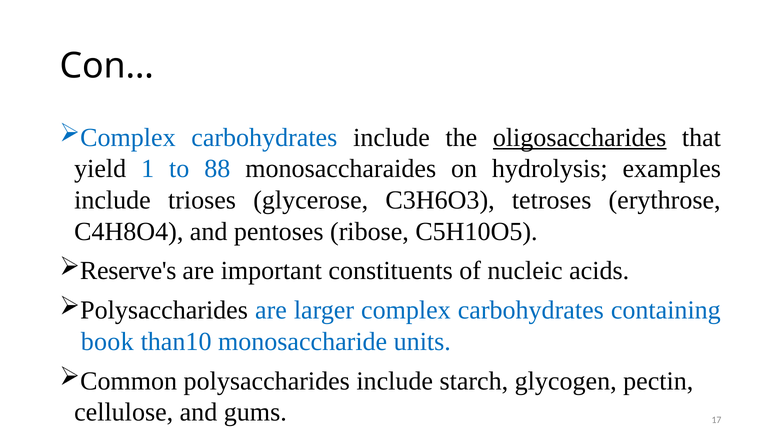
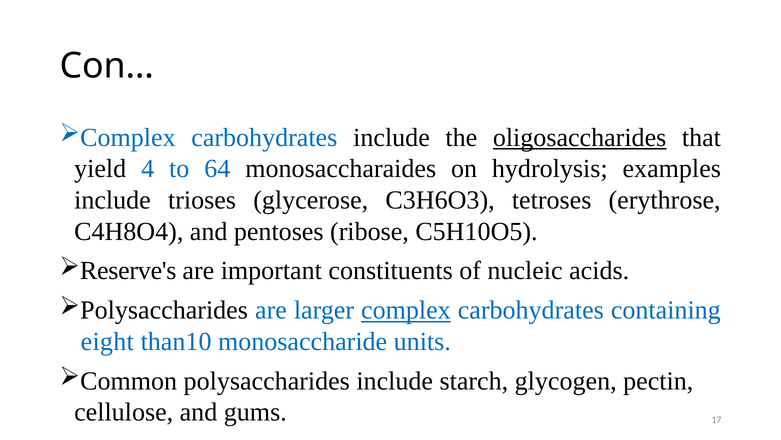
1: 1 -> 4 (148, 169)
88: 88 -> 64 (217, 169)
complex underline: none -> present (406, 310)
book: book -> eight (107, 341)
